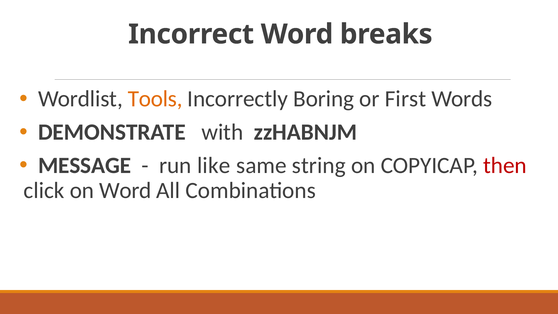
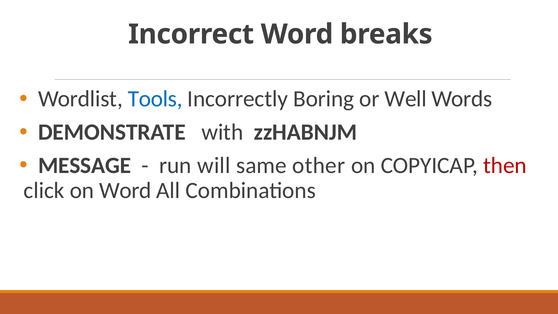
Tools colour: orange -> blue (155, 99)
First: First -> Well (406, 99)
like: like -> will (214, 165)
string: string -> other (319, 165)
